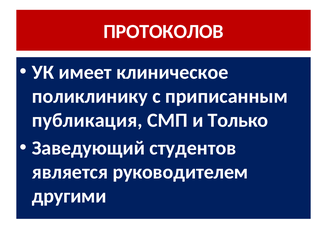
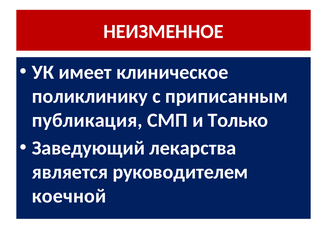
ПРОТОКОЛОВ: ПРОТОКОЛОВ -> НЕИЗМЕННОЕ (163, 32)
студентов: студентов -> лекарства (193, 148)
другими: другими -> коечной (69, 196)
